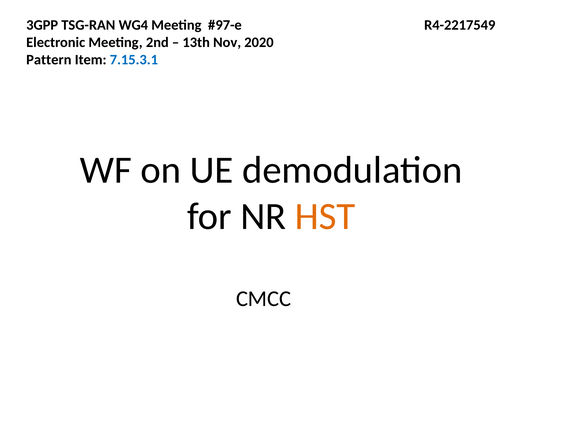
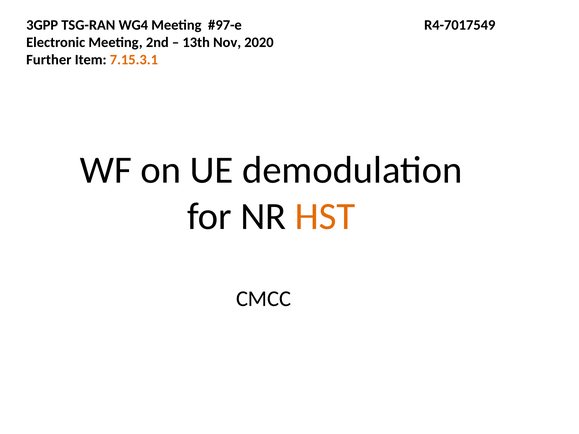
R4-2217549: R4-2217549 -> R4-7017549 (460, 25)
Pattern: Pattern -> Further (49, 60)
7.15.3.1 colour: blue -> orange (134, 60)
